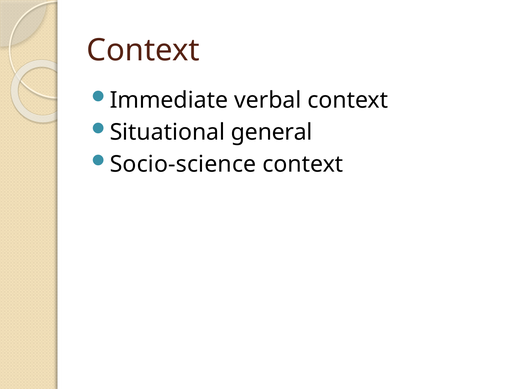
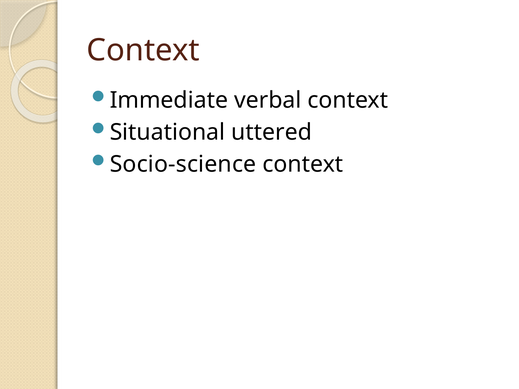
general: general -> uttered (272, 132)
